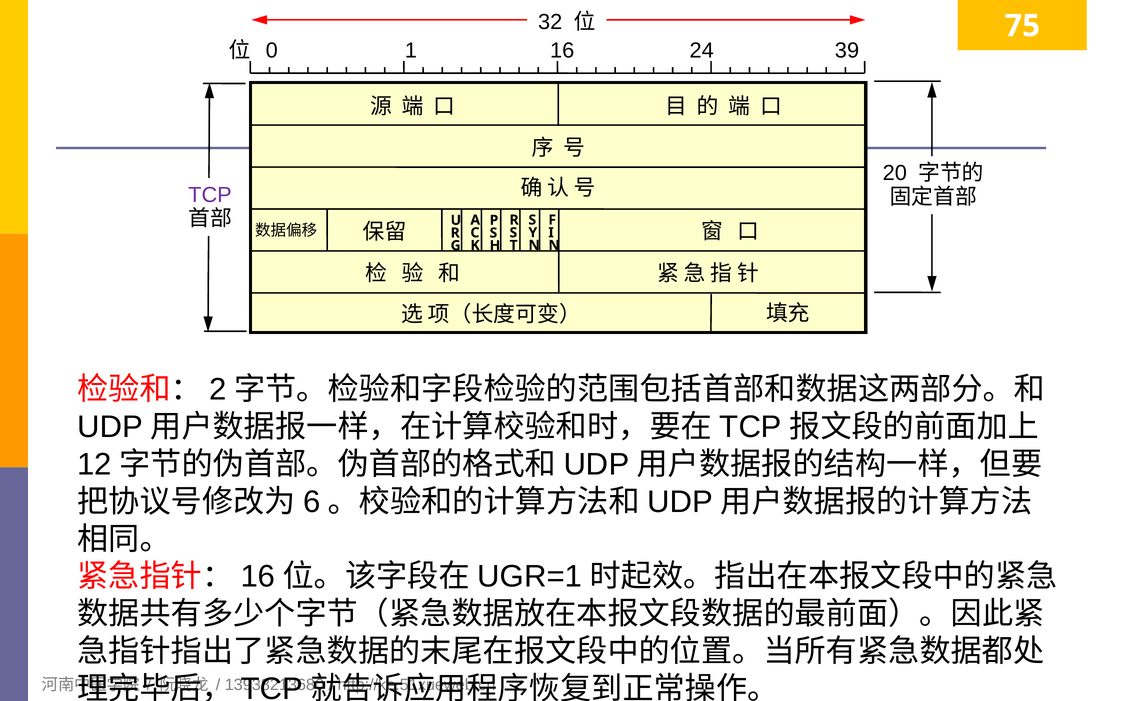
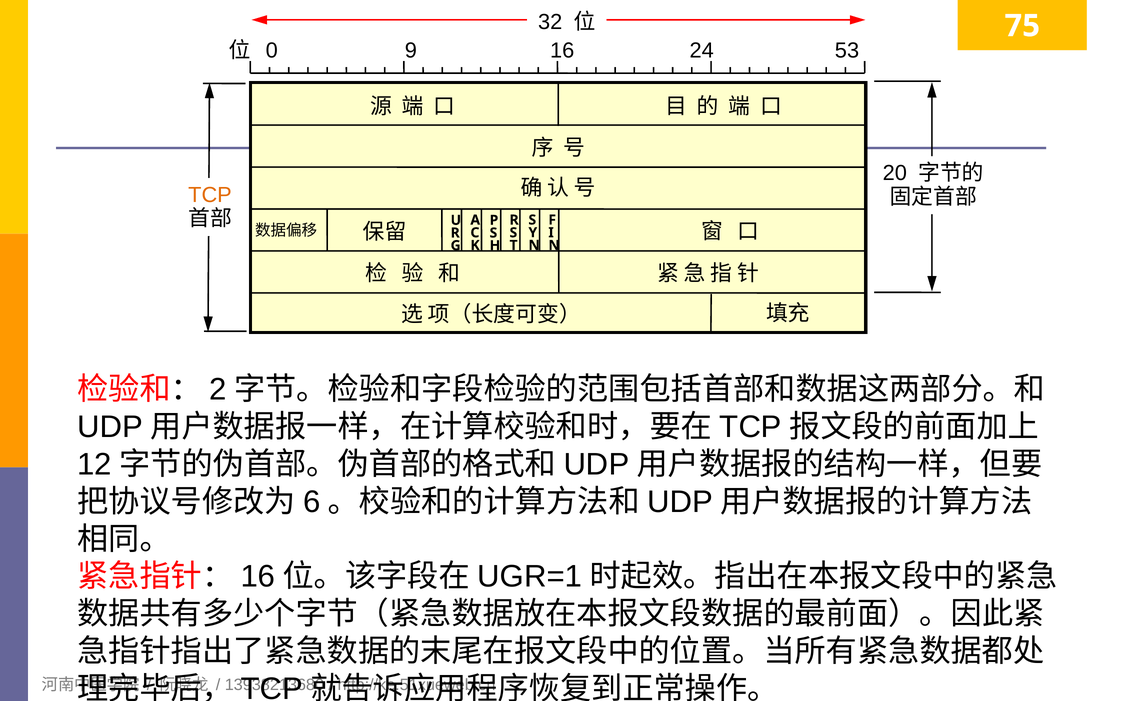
1: 1 -> 9 (411, 50)
39: 39 -> 53 (847, 50)
TCP colour: purple -> orange (210, 195)
